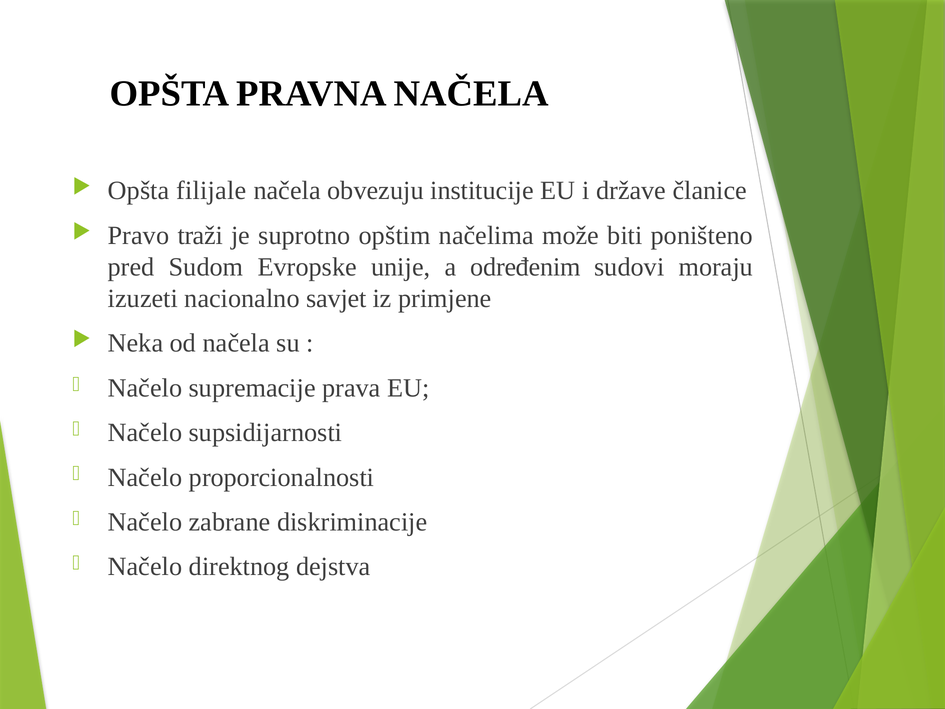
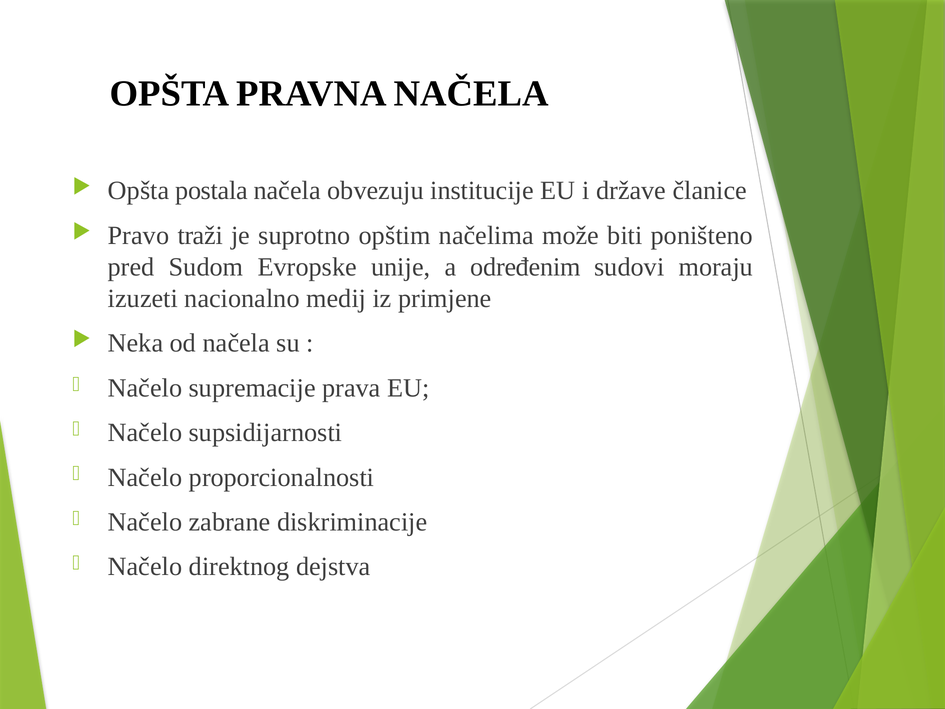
filijale: filijale -> postala (211, 191)
savjet: savjet -> medij (336, 298)
